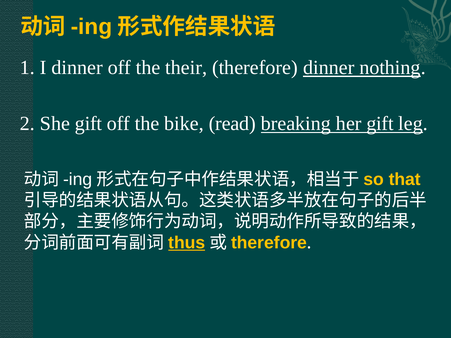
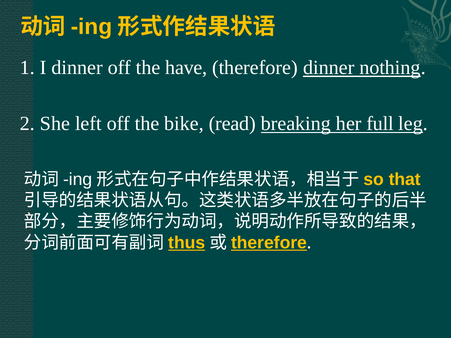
their: their -> have (186, 68)
She gift: gift -> left (88, 124)
her gift: gift -> full (380, 124)
therefore underline: none -> present (269, 243)
